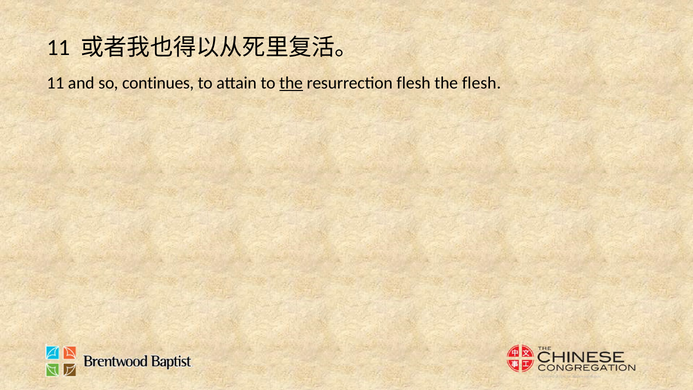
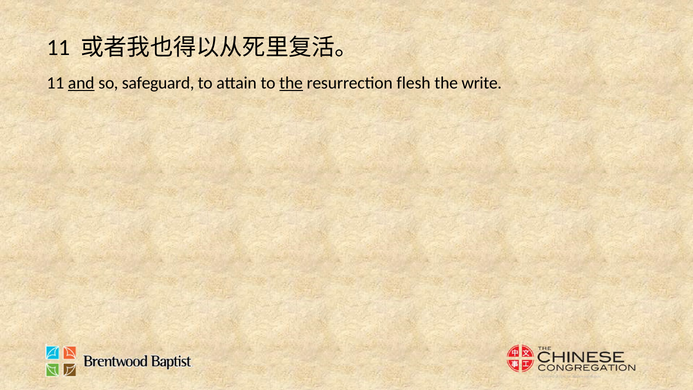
and underline: none -> present (81, 83)
continues: continues -> safeguard (158, 83)
the flesh: flesh -> write (482, 83)
